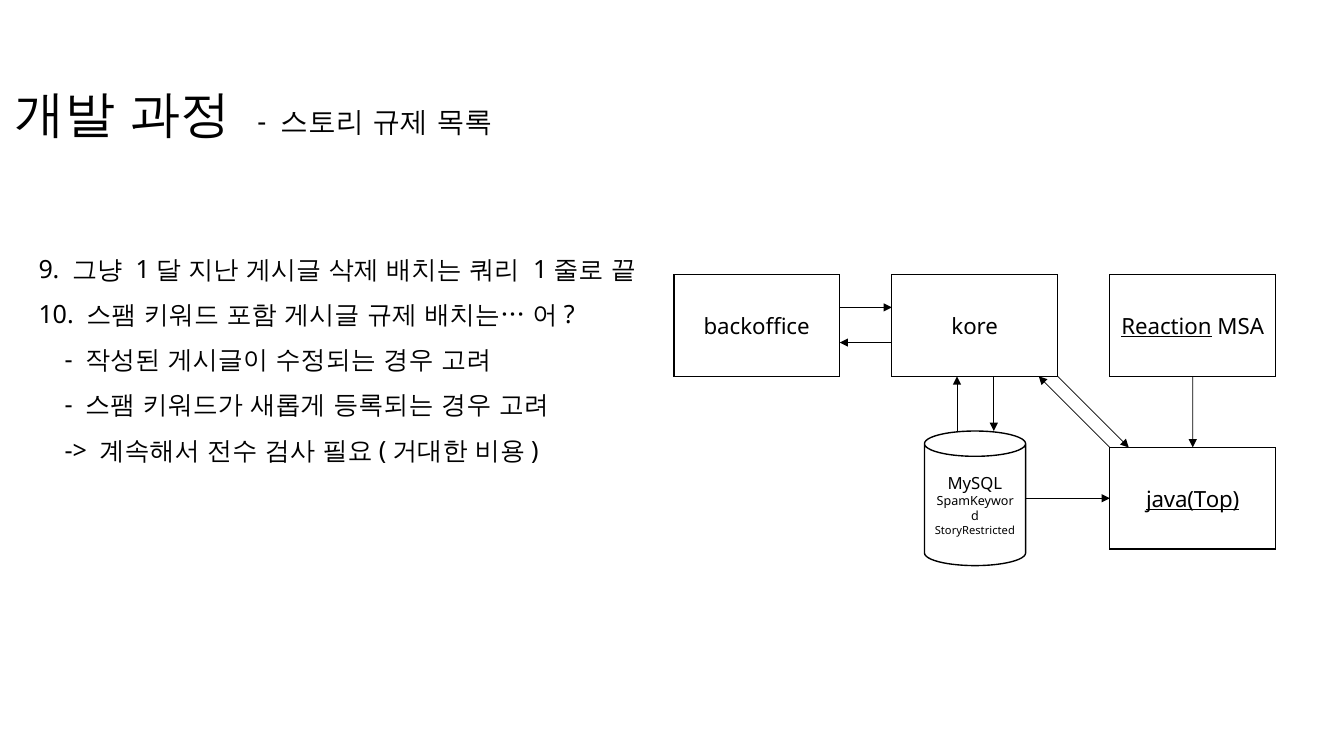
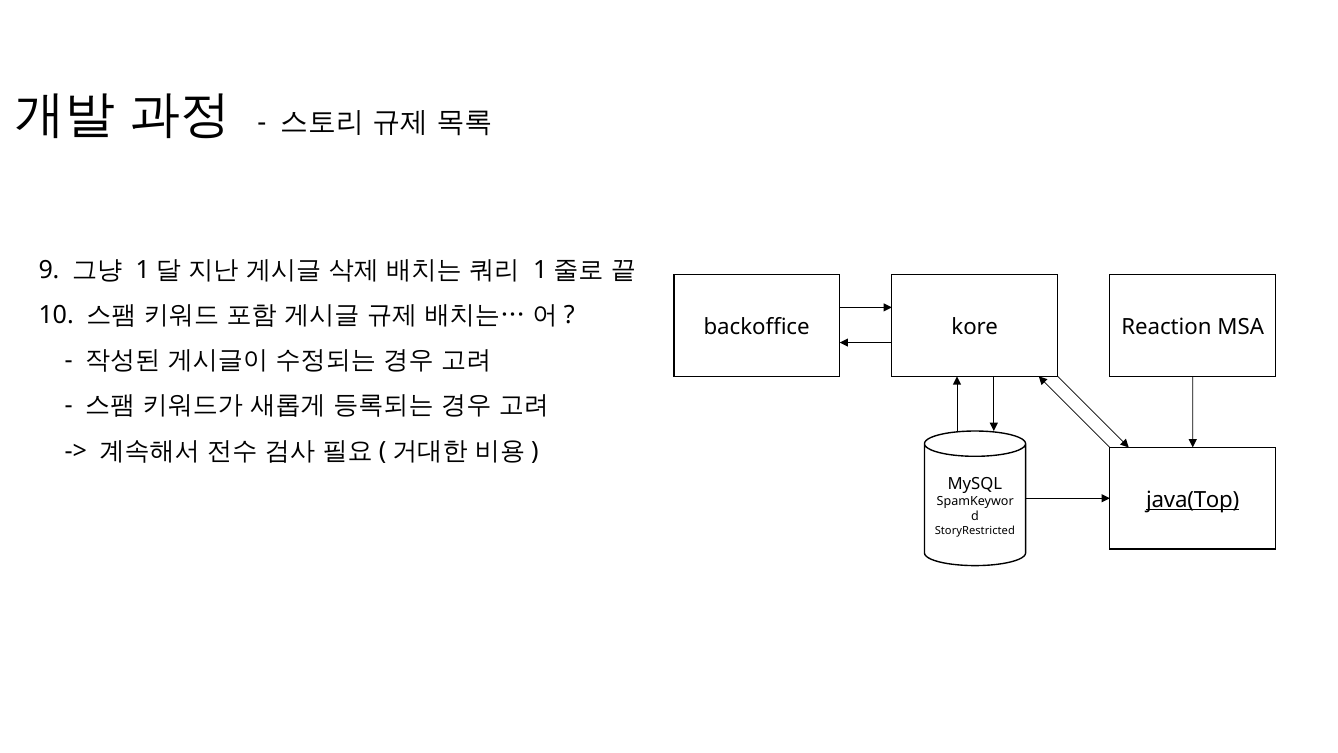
Reaction underline: present -> none (1166, 327)
